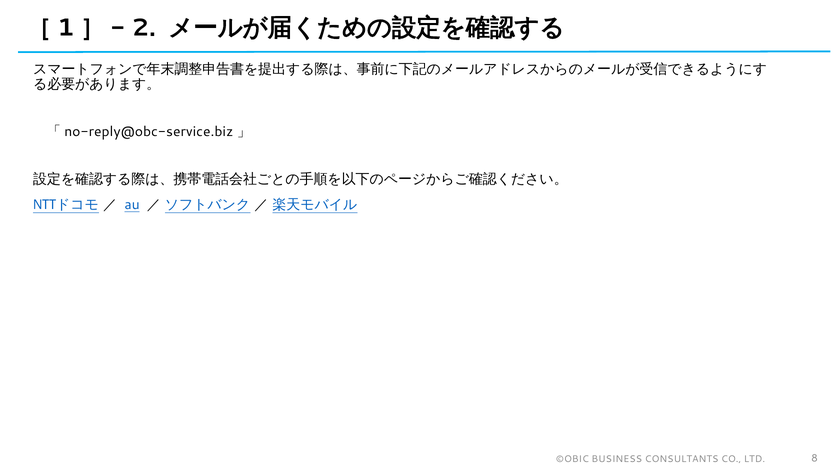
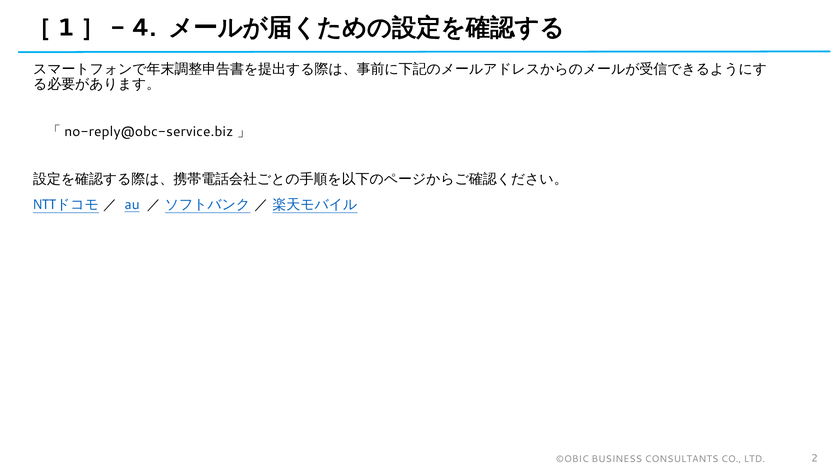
2: 2 -> 4 (144, 28)
8: 8 -> 2 (815, 458)
